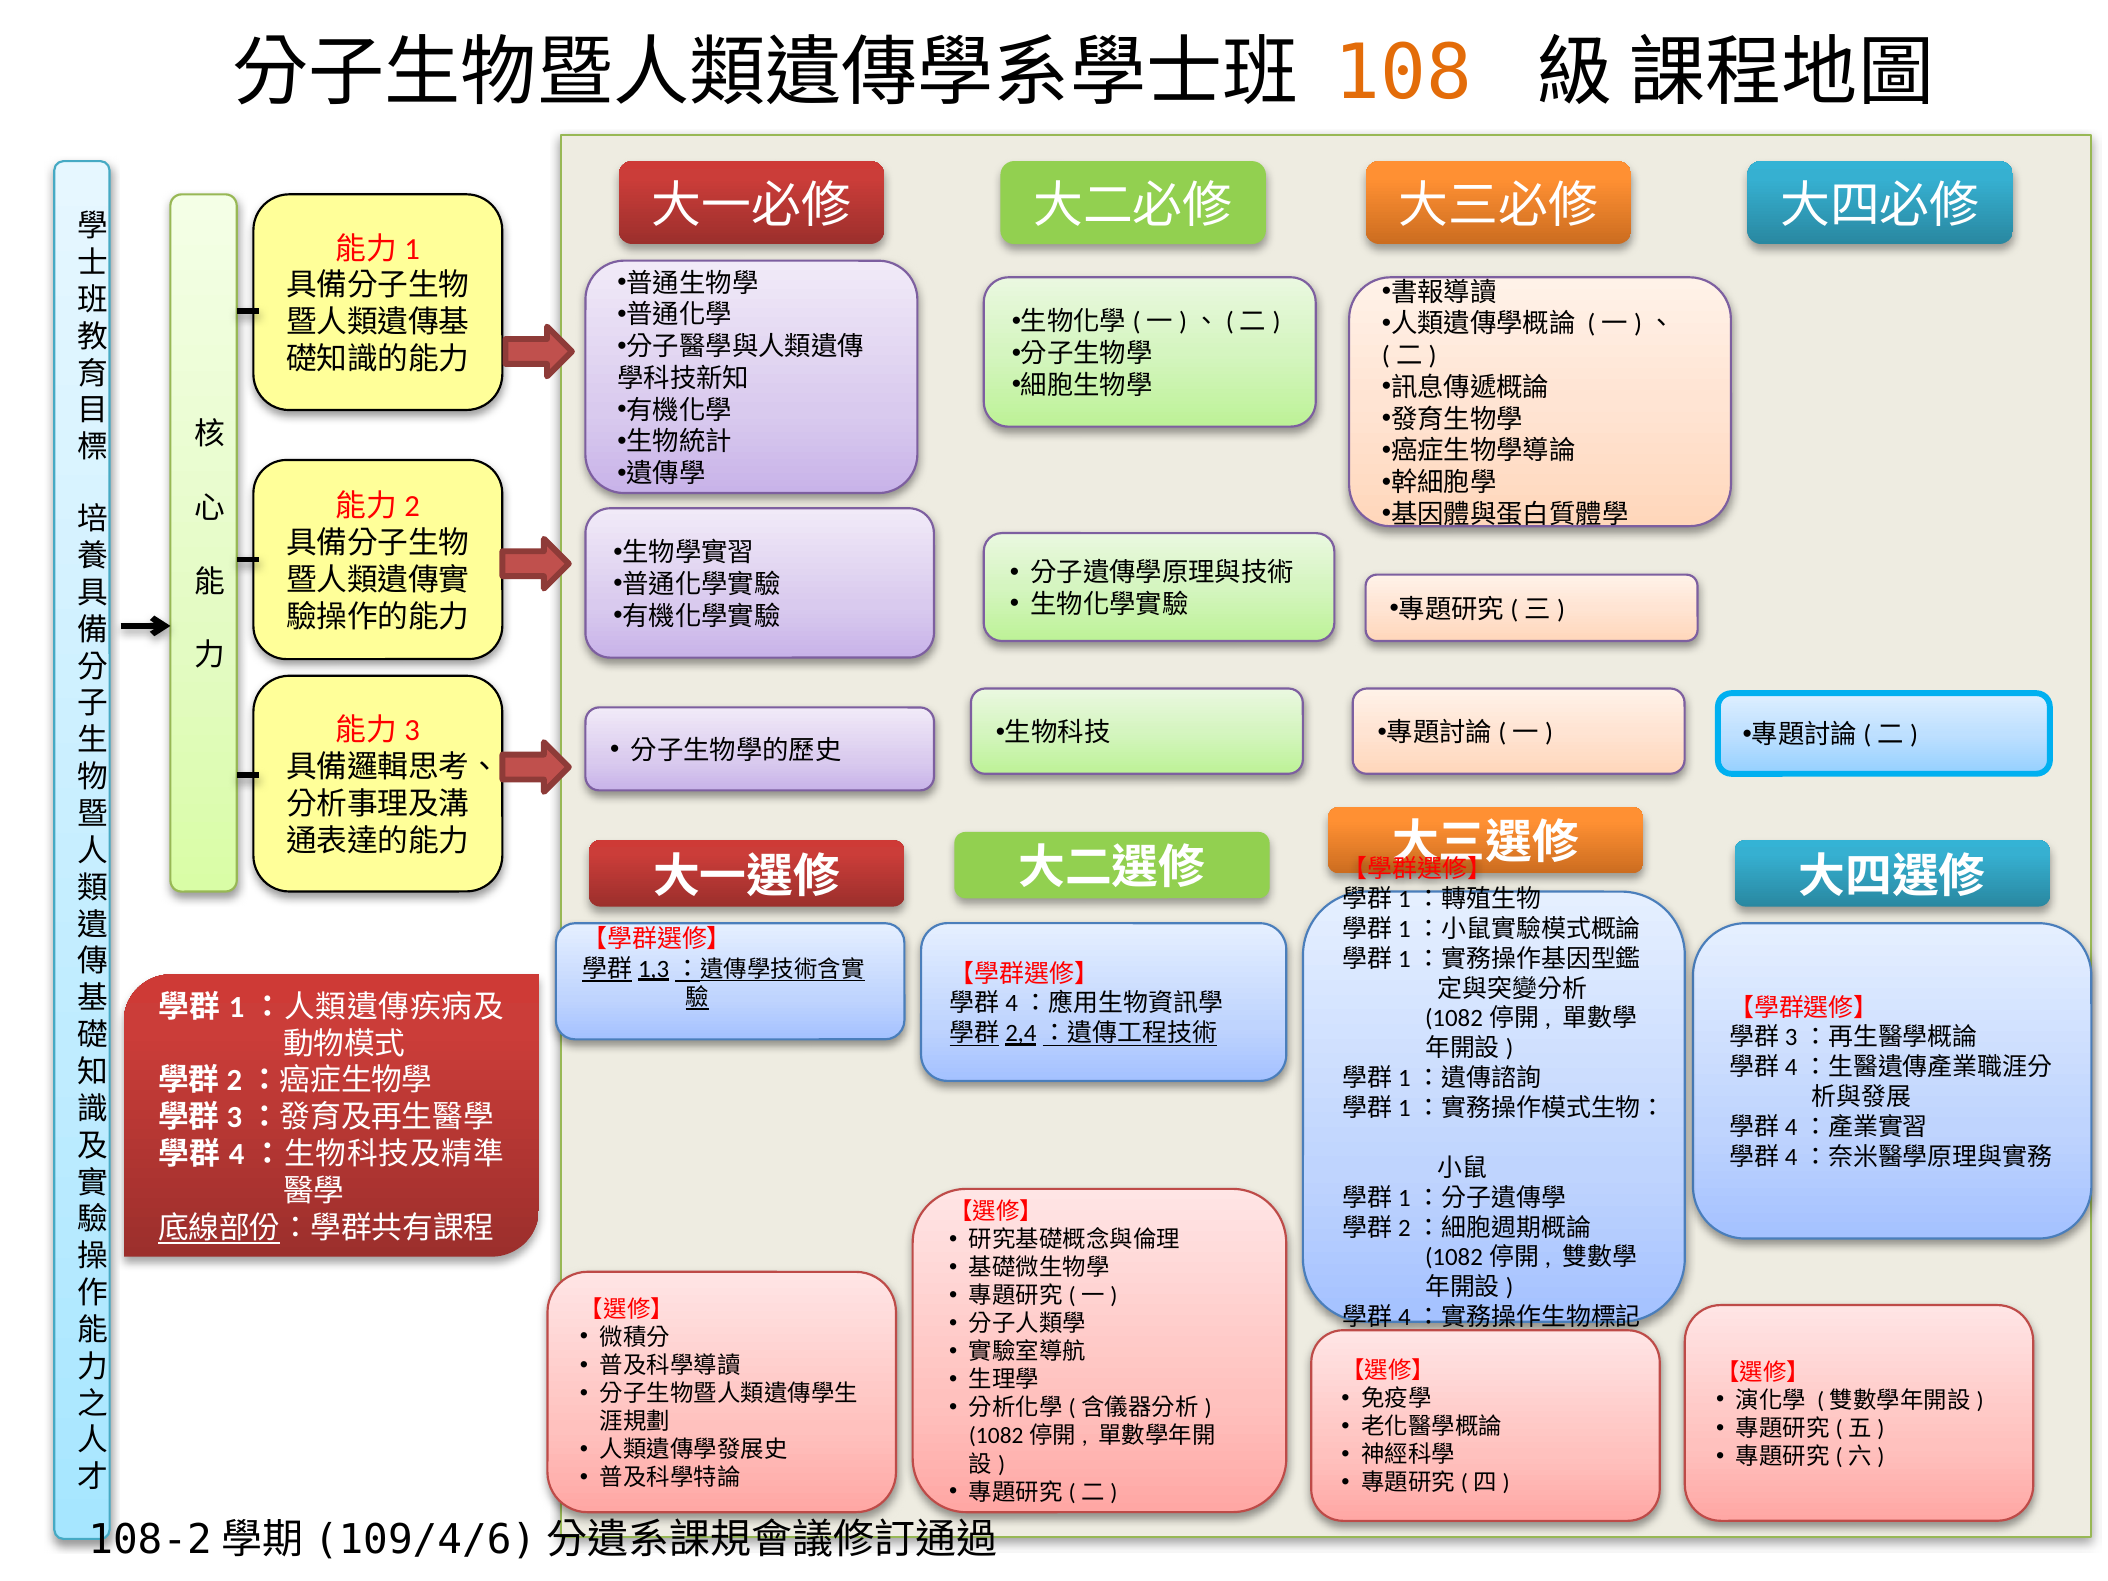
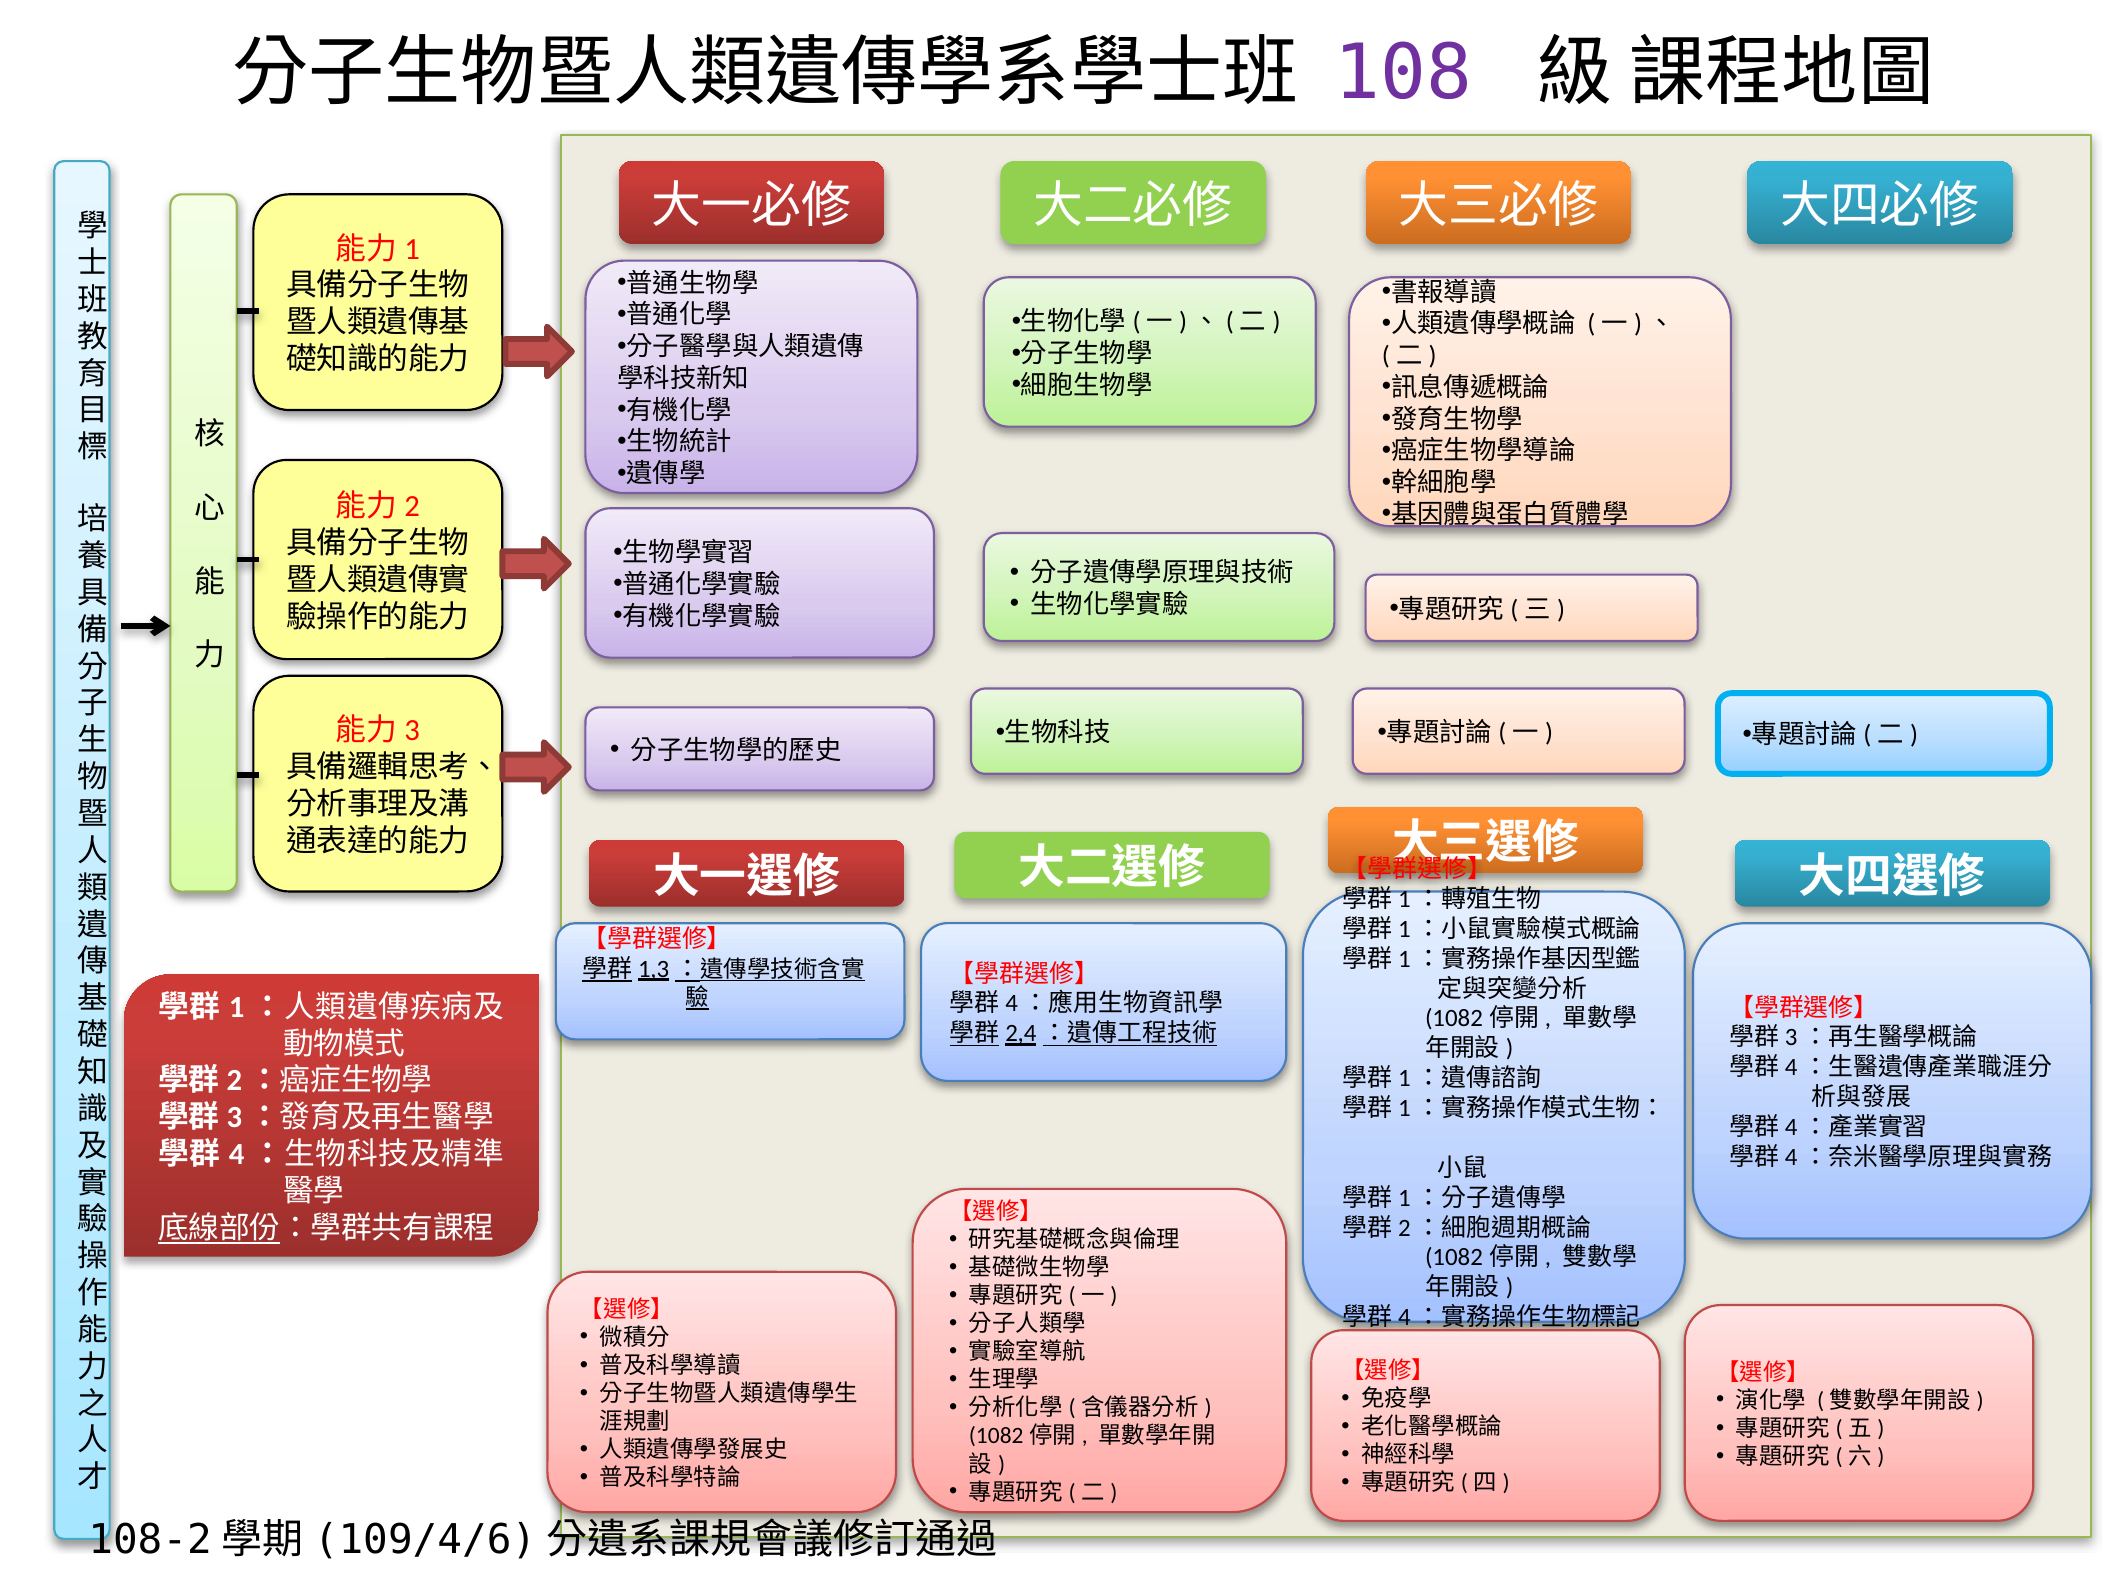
108 colour: orange -> purple (1404, 73)
